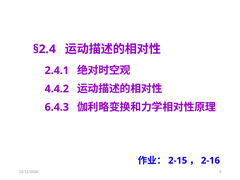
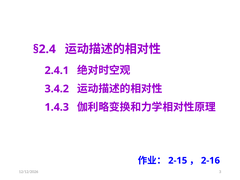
4.4.2: 4.4.2 -> 3.4.2 (57, 89)
6.4.3: 6.4.3 -> 1.4.3 (57, 107)
